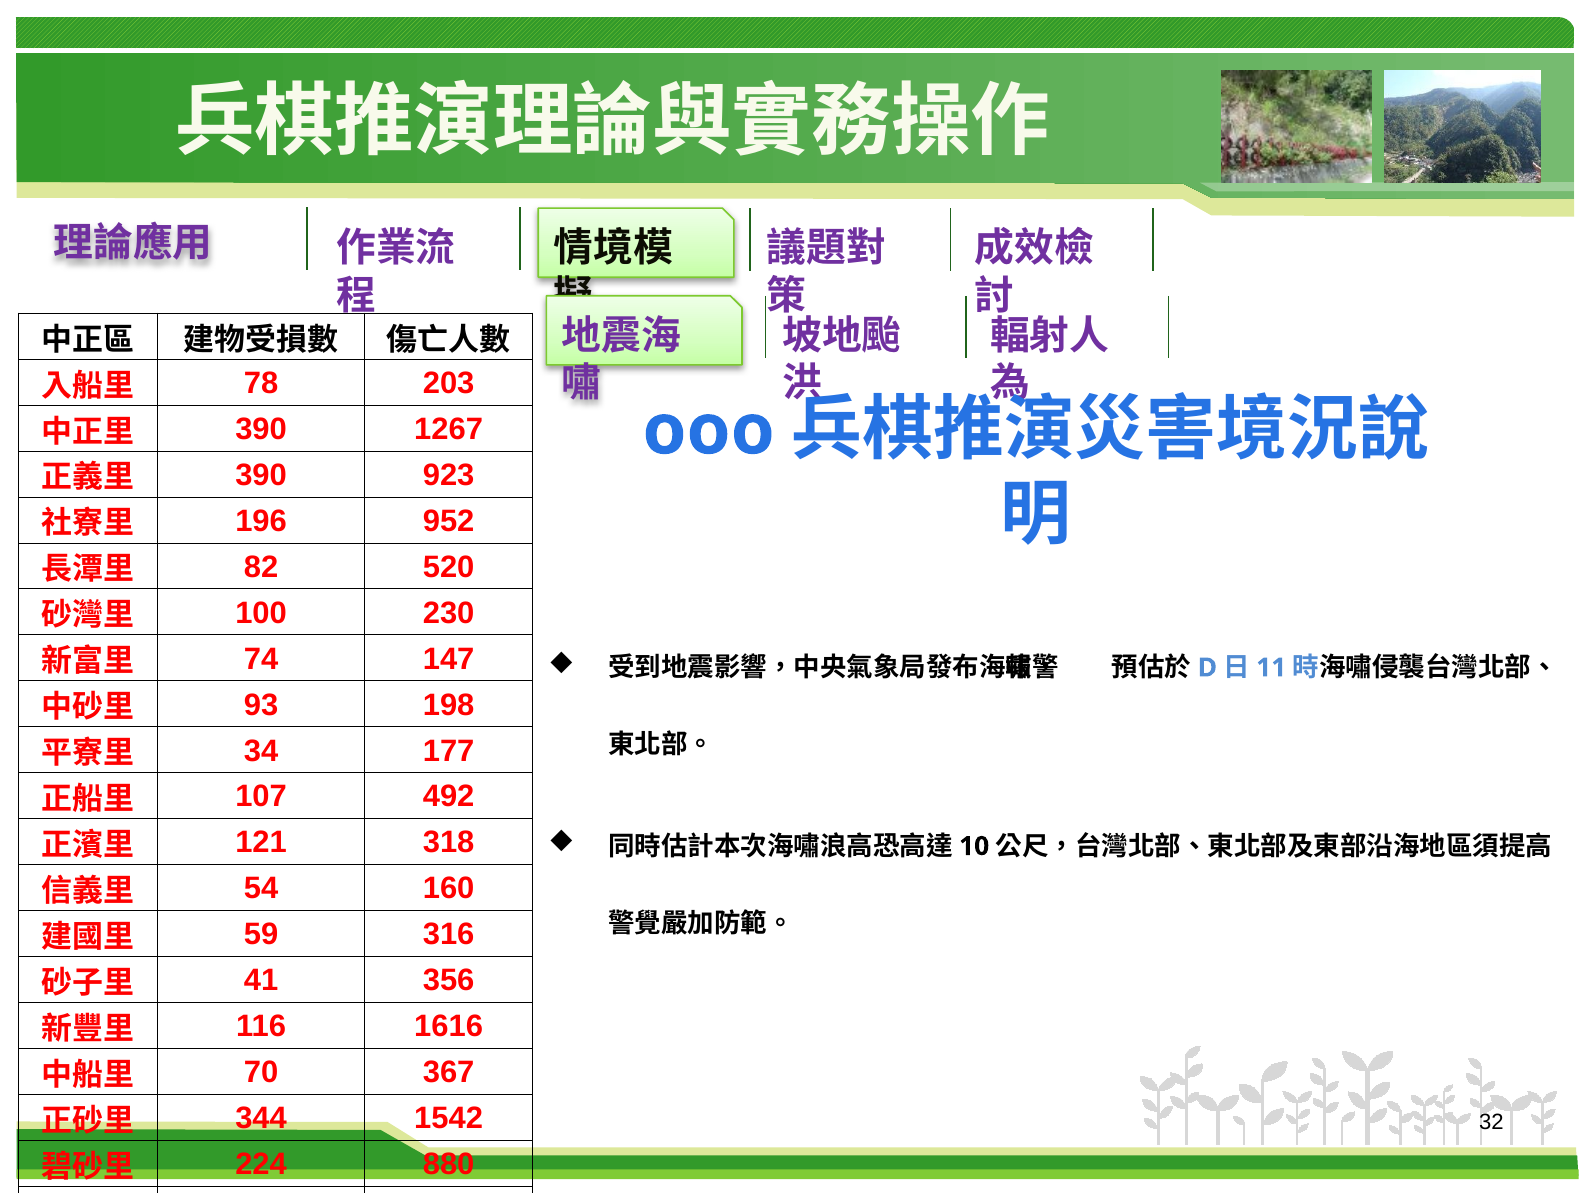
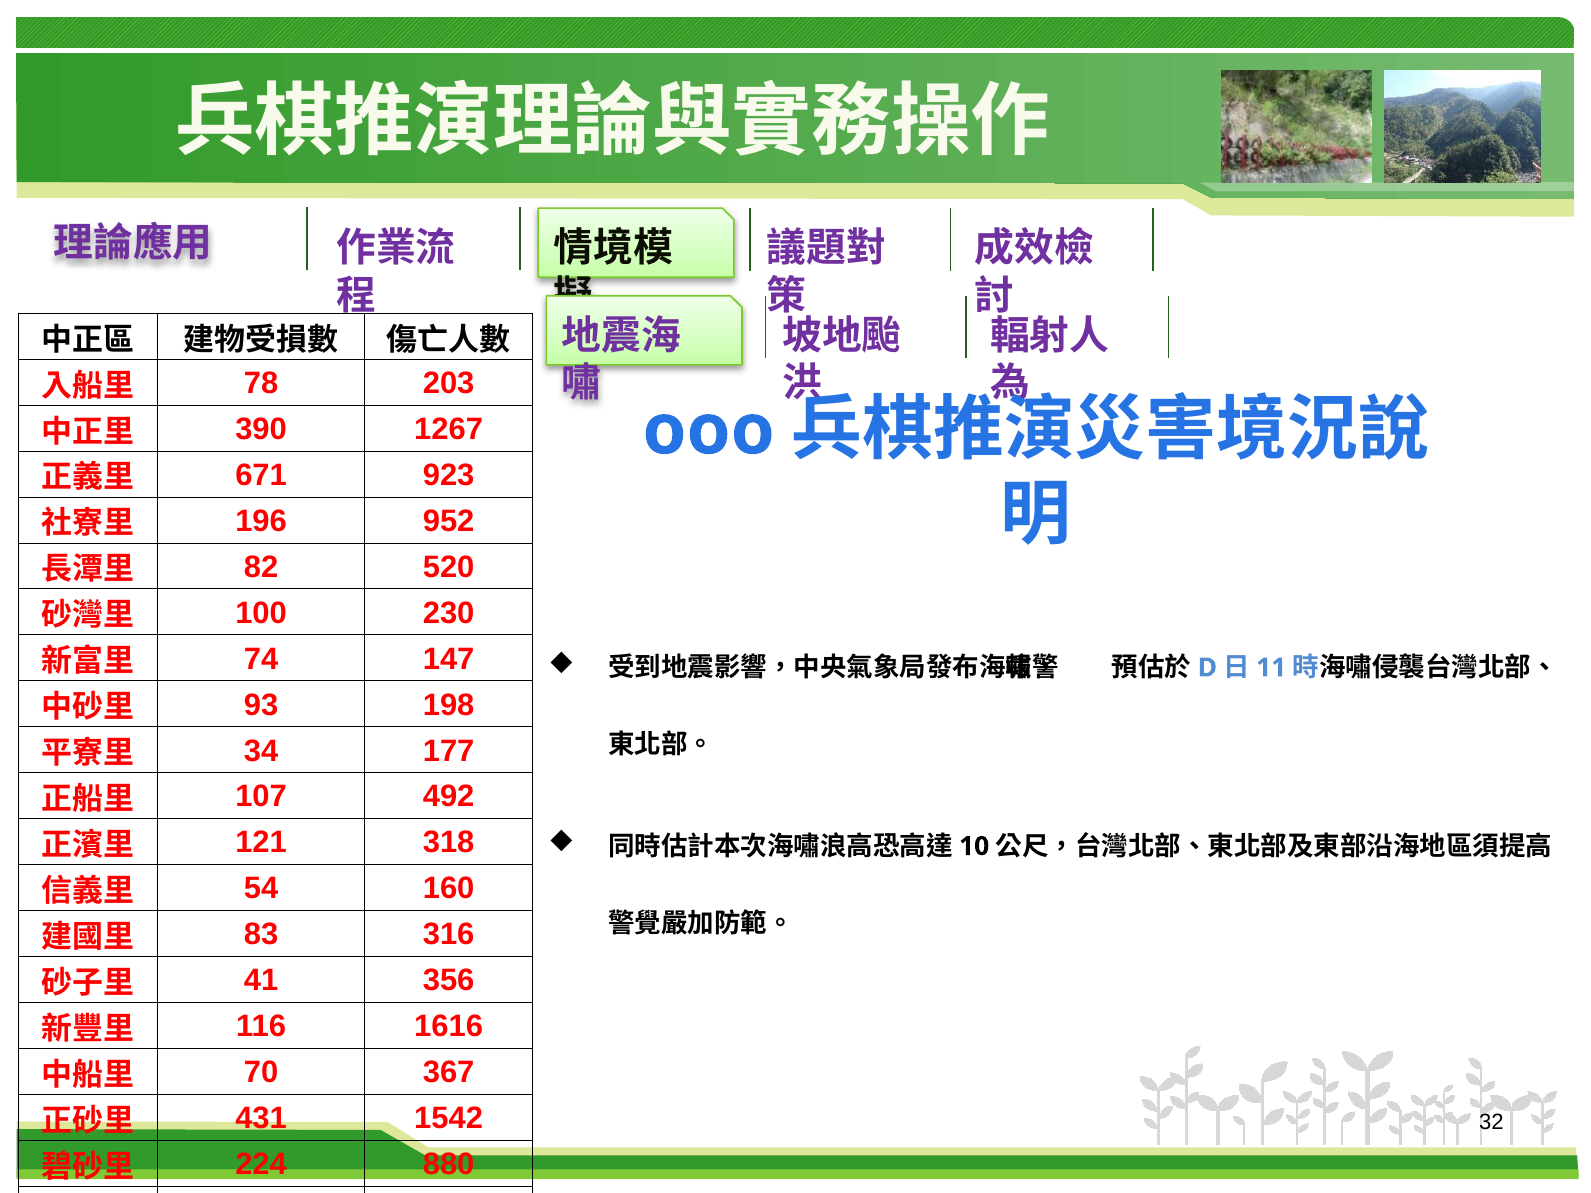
390: 390 -> 671 (261, 475)
59: 59 -> 83 (261, 935)
344: 344 -> 431 (261, 1119)
